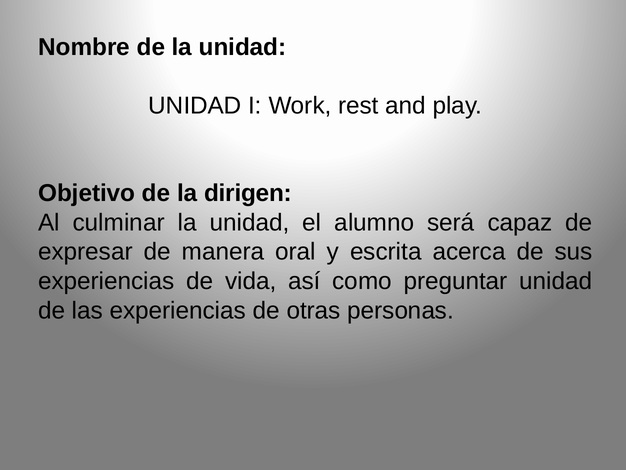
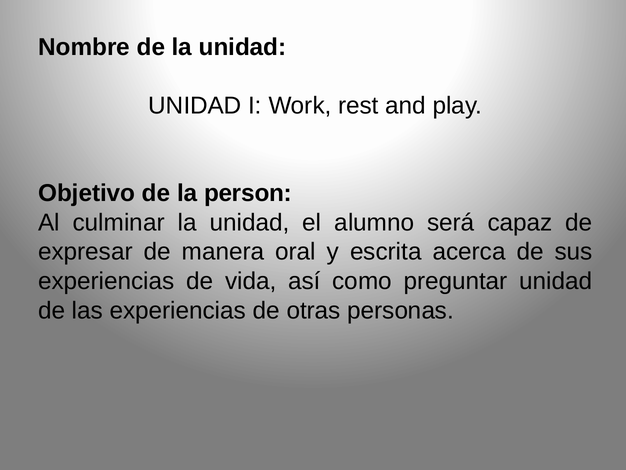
dirigen: dirigen -> person (248, 193)
